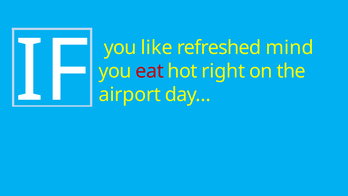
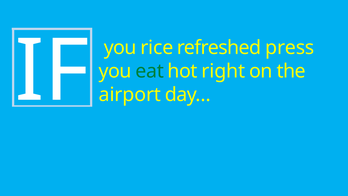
like: like -> rice (157, 48)
mind: mind -> press (290, 48)
eat colour: red -> green (150, 71)
